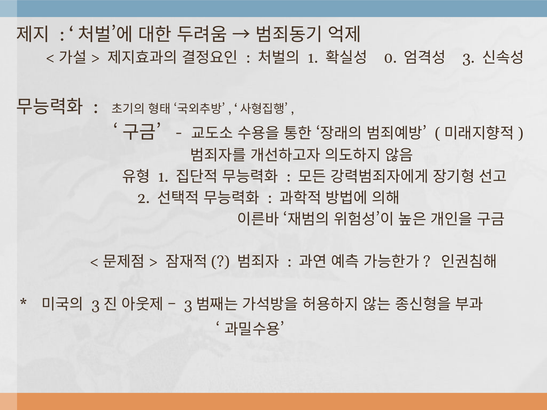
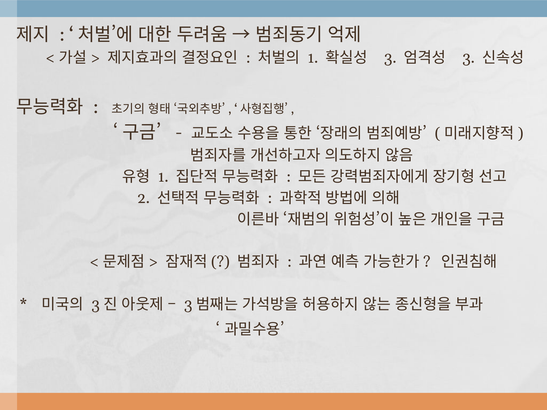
0: 0 -> 3 (390, 58)
